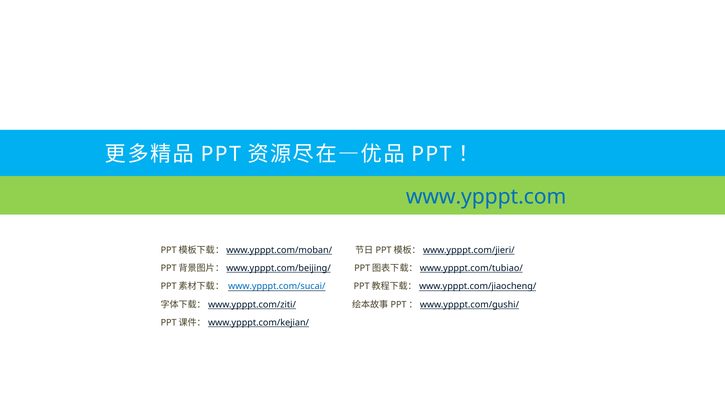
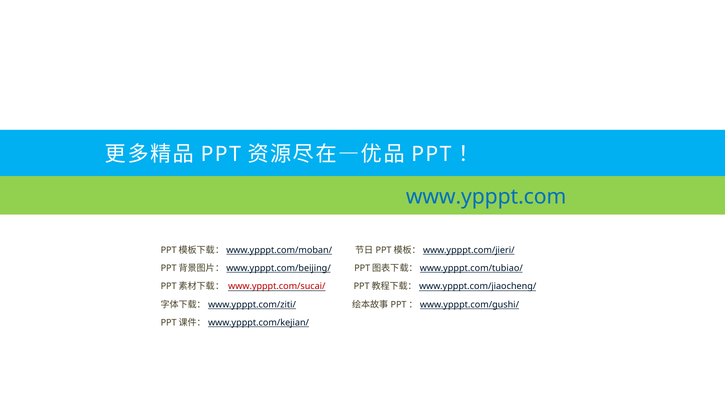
www.ypppt.com/sucai/ colour: blue -> red (277, 286)
